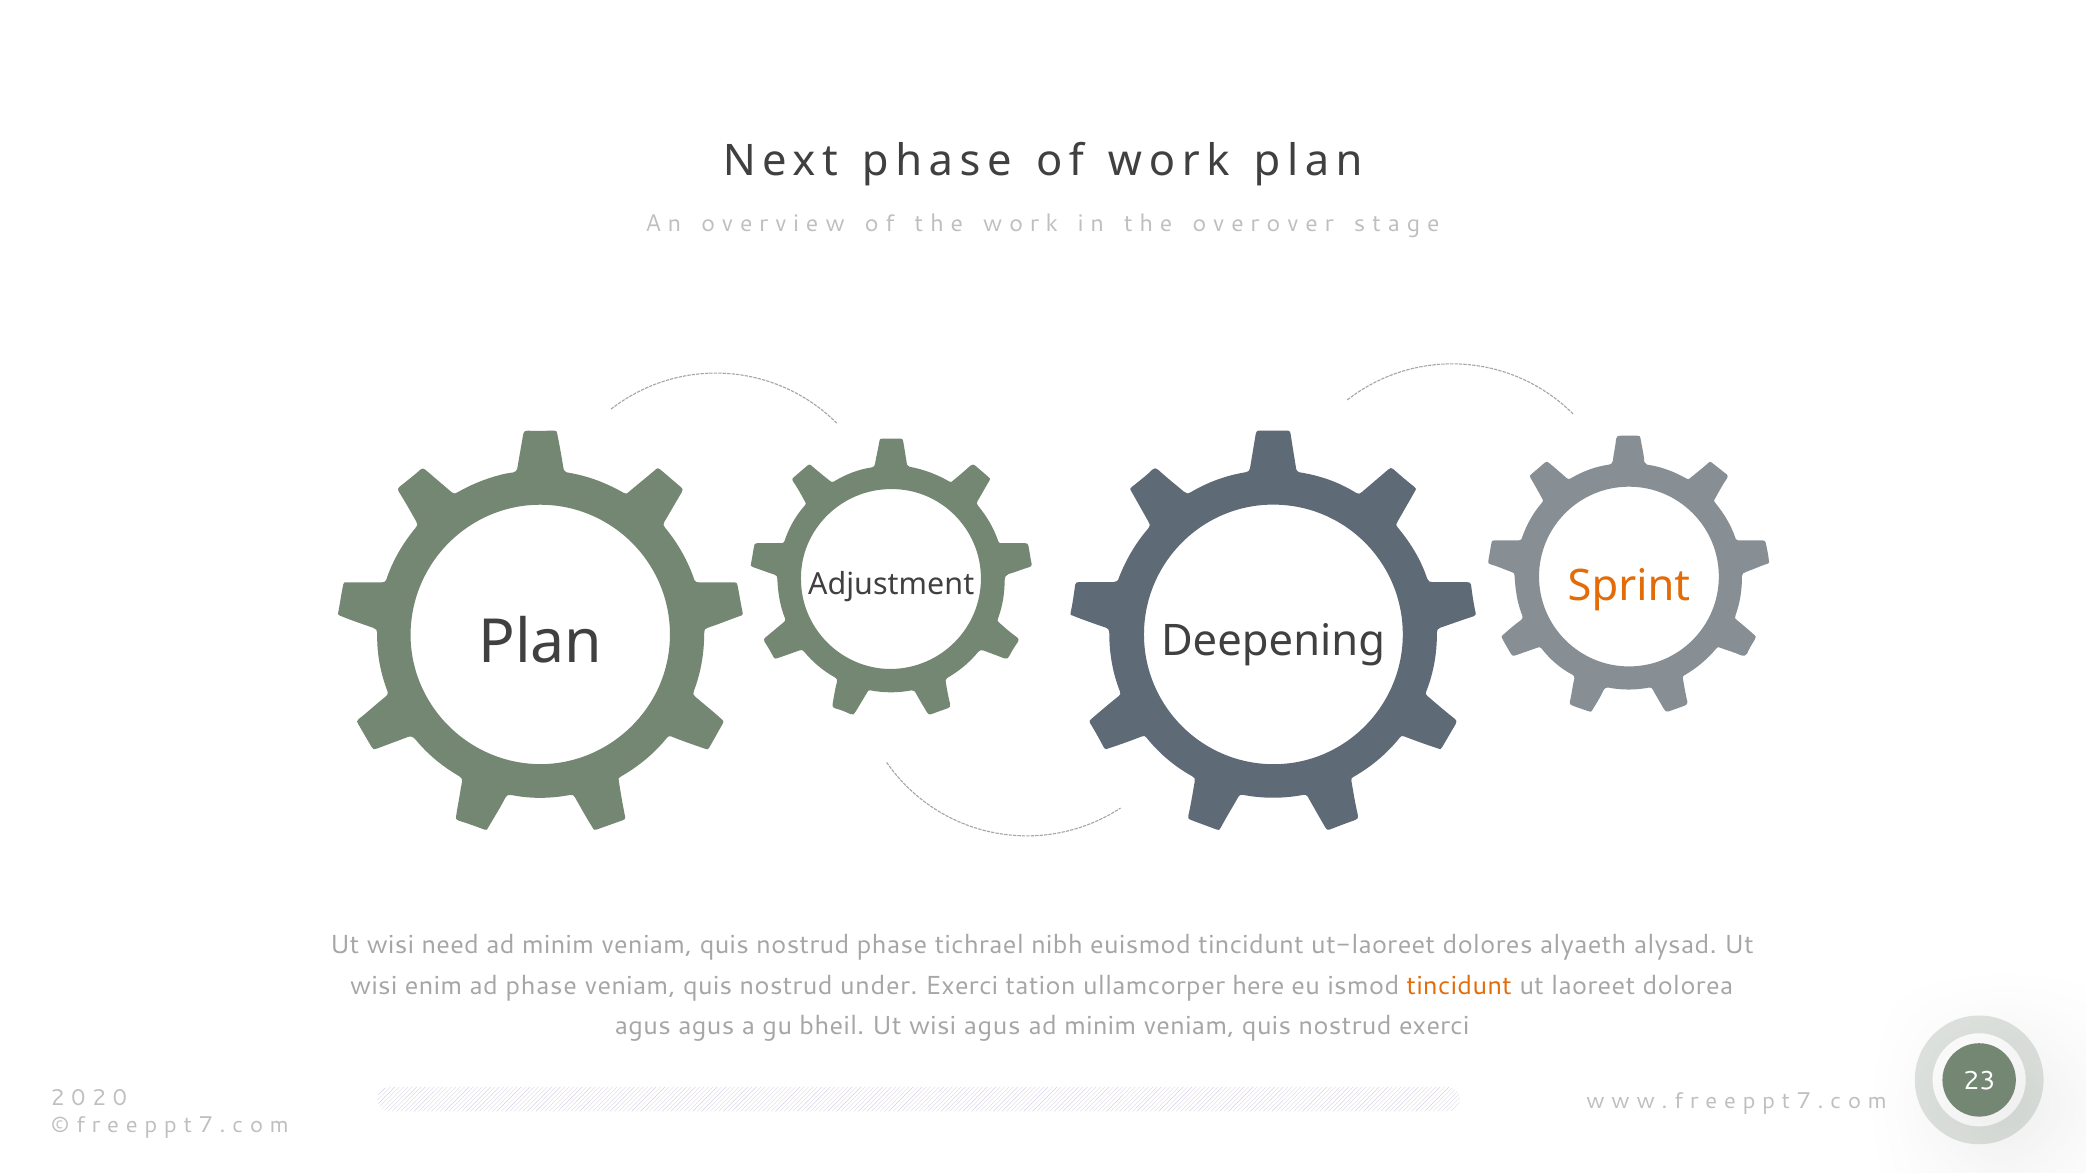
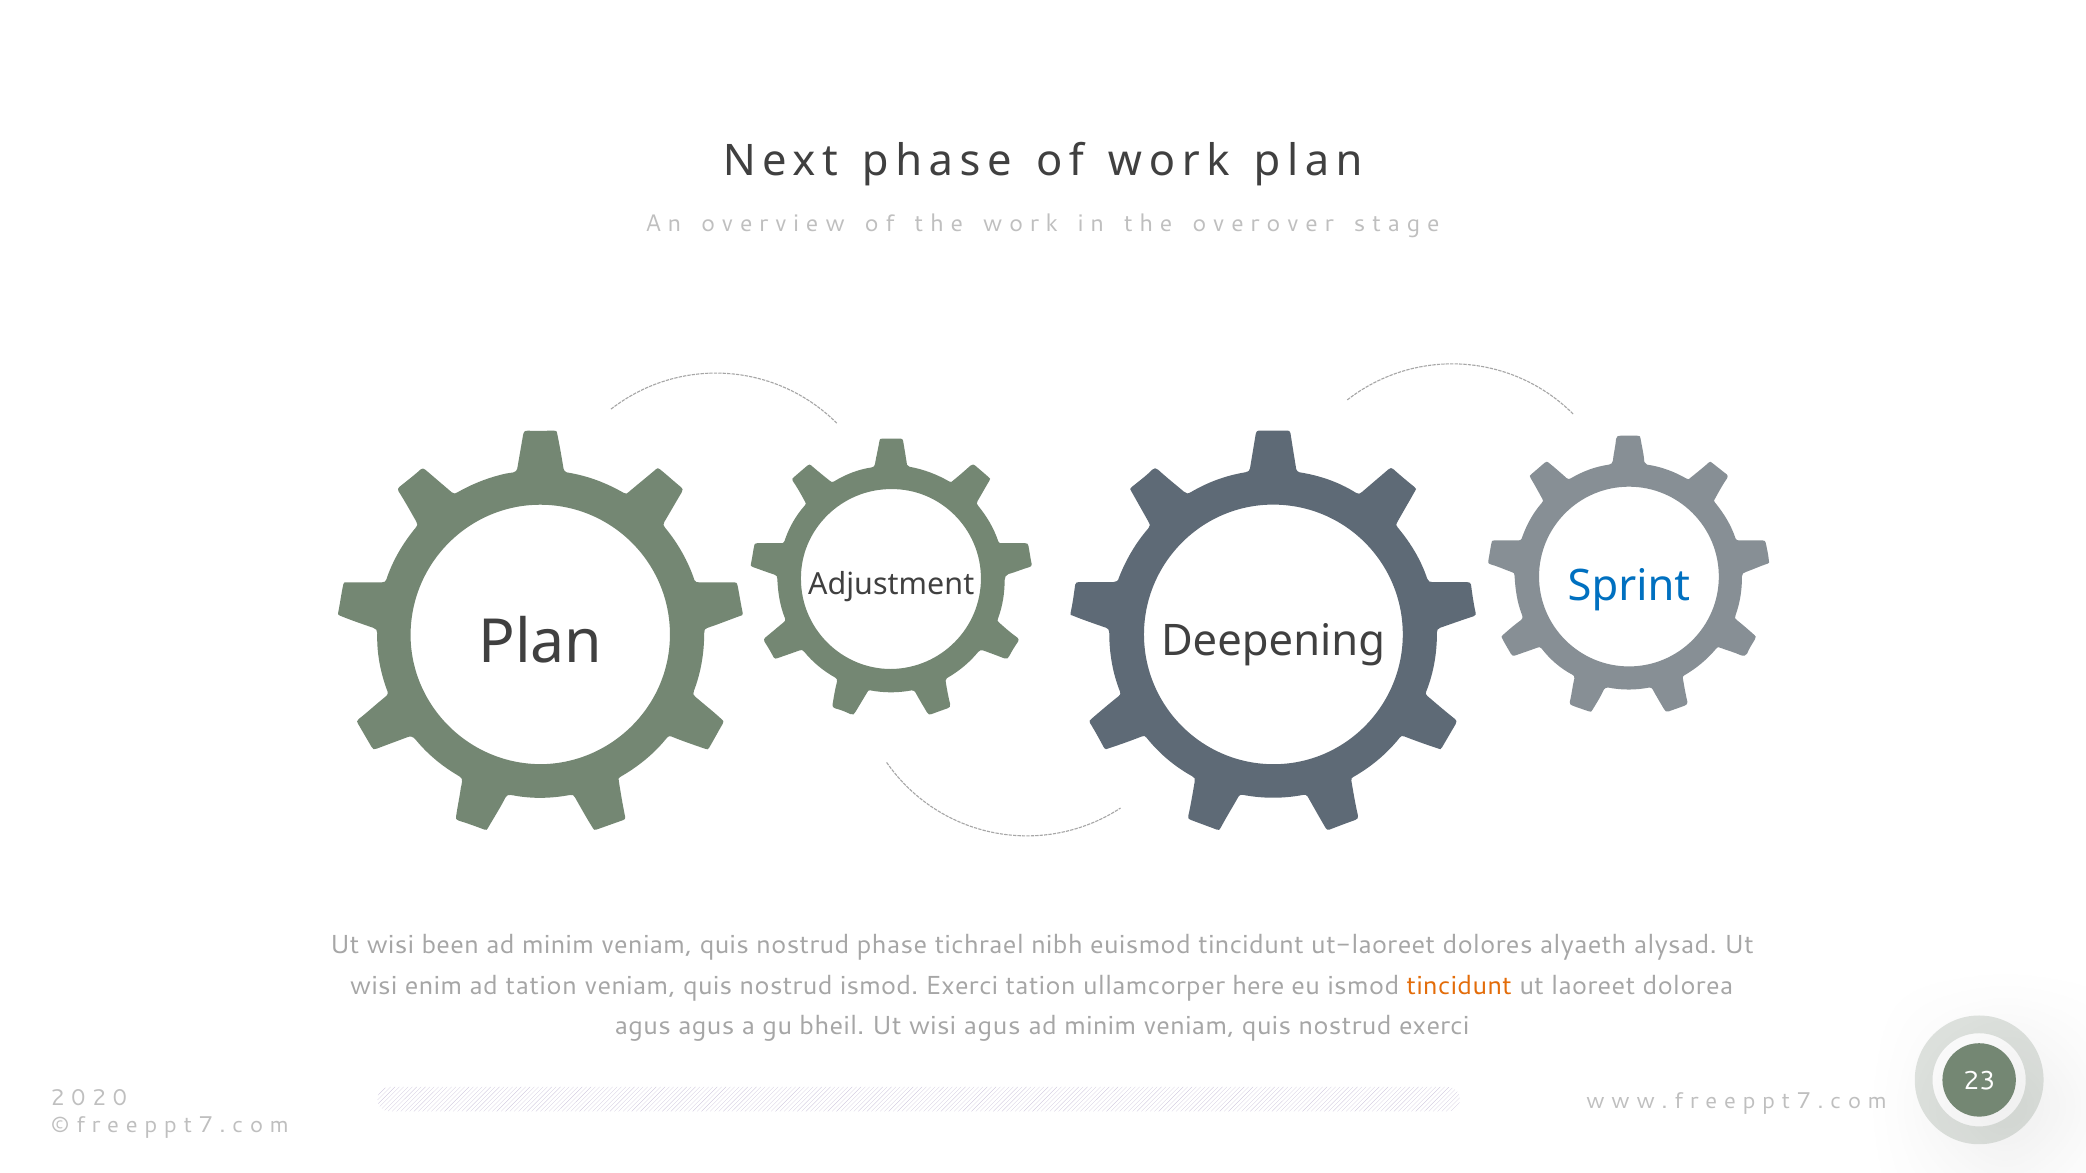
Sprint colour: orange -> blue (1629, 586)
need: need -> been (450, 945)
ad phase: phase -> tation (541, 986)
nostrud under: under -> ismod (879, 986)
